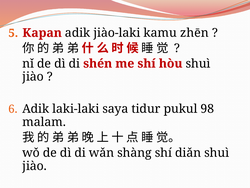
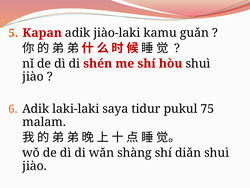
zhēn: zhēn -> guǎn (194, 33)
98: 98 -> 75 (207, 109)
